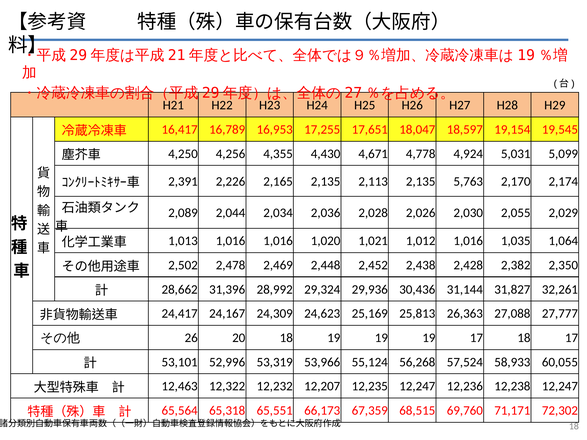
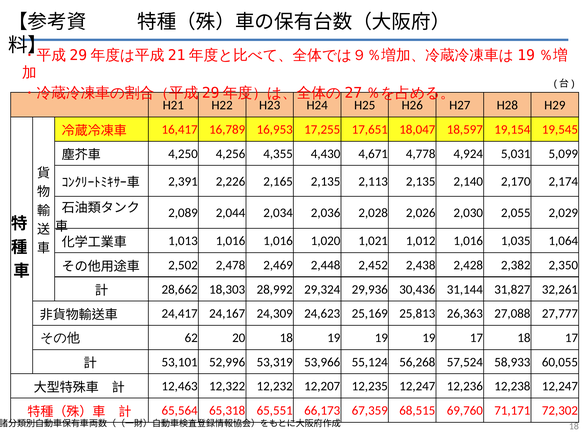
5,763: 5,763 -> 2,140 (468, 182)
31,396: 31,396 -> 18,303 (227, 290)
26: 26 -> 62 (191, 338)
